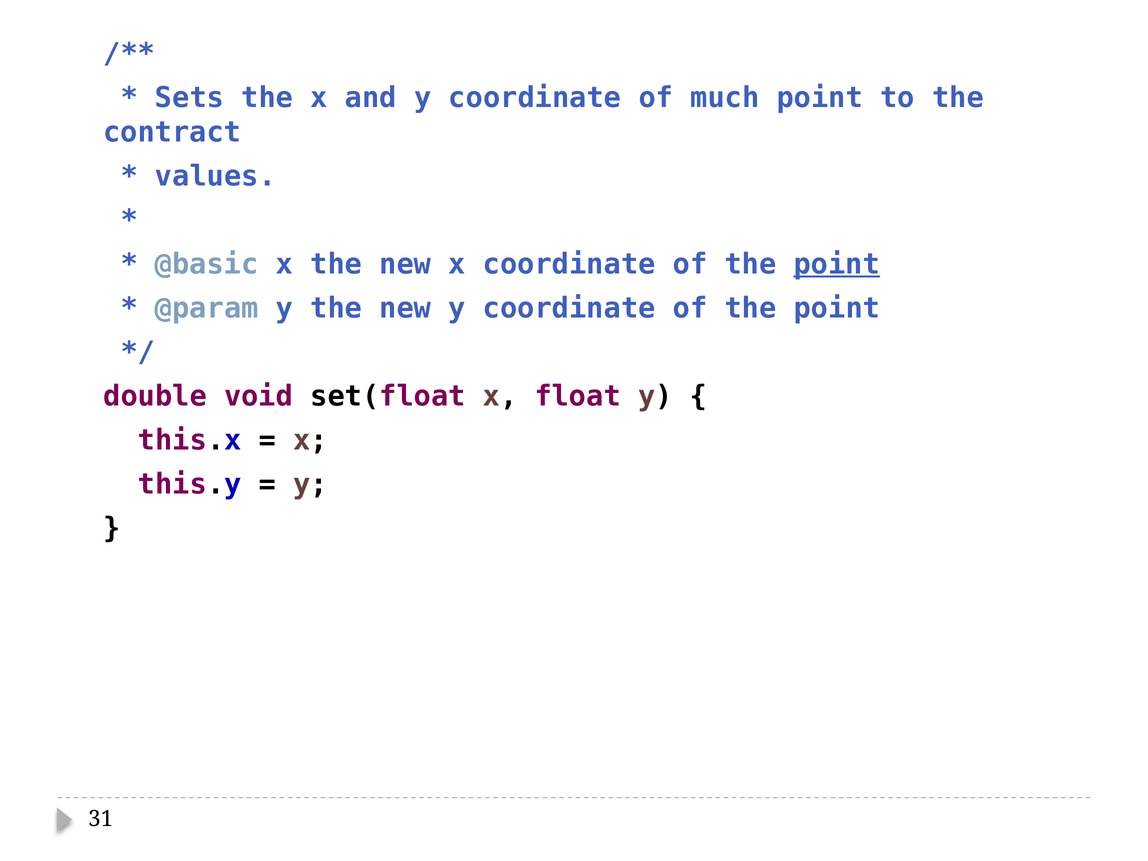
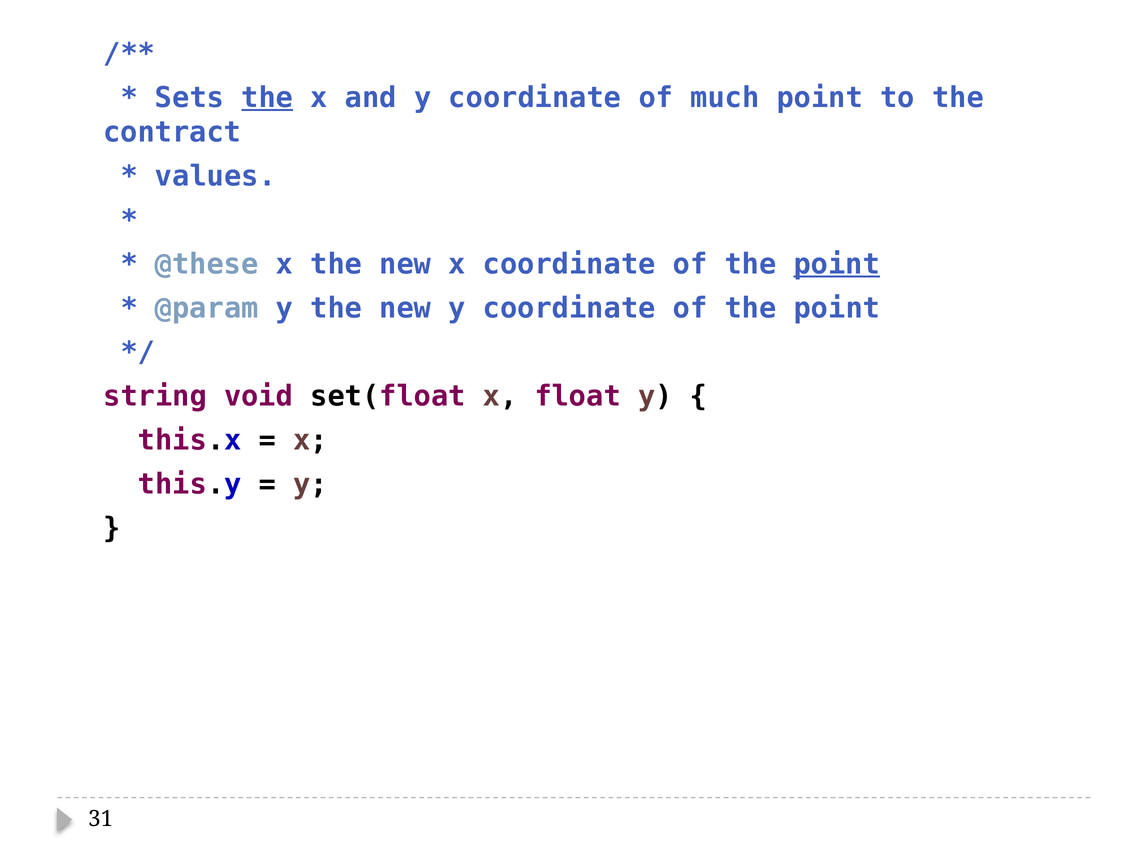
the underline: none -> present (267, 98)
@basic: @basic -> @these (207, 264)
double: double -> string (155, 396)
